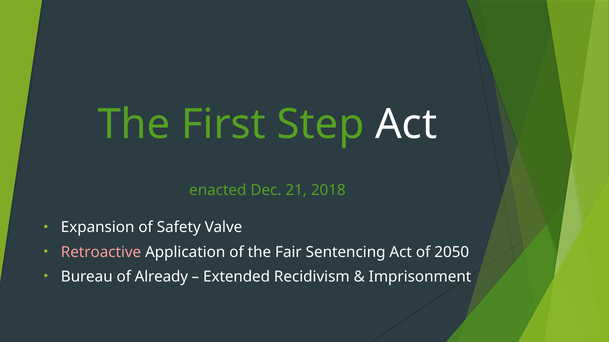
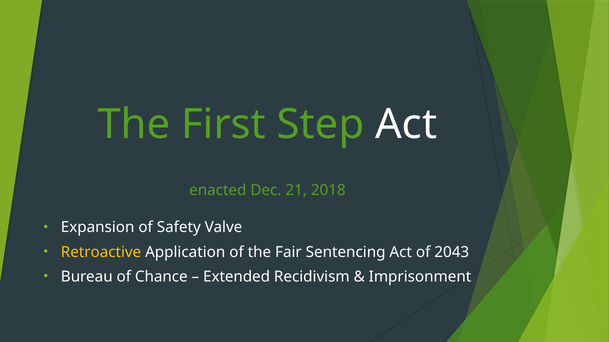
Retroactive colour: pink -> yellow (101, 252)
2050: 2050 -> 2043 (452, 252)
Already: Already -> Chance (161, 277)
